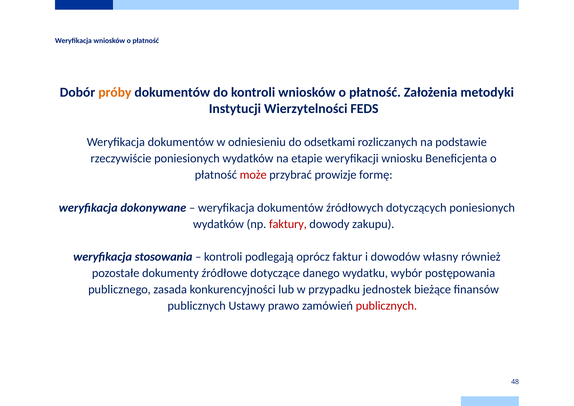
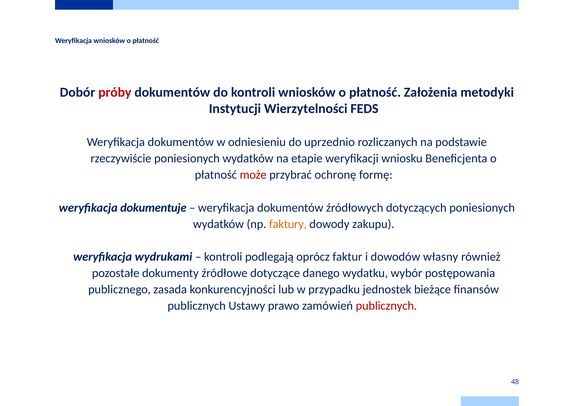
próby colour: orange -> red (115, 92)
odsetkami: odsetkami -> uprzednio (330, 142)
prowizje: prowizje -> ochronę (335, 175)
dokonywane: dokonywane -> dokumentuje (153, 208)
faktury colour: red -> orange (288, 224)
stosowania: stosowania -> wydrukami (164, 257)
